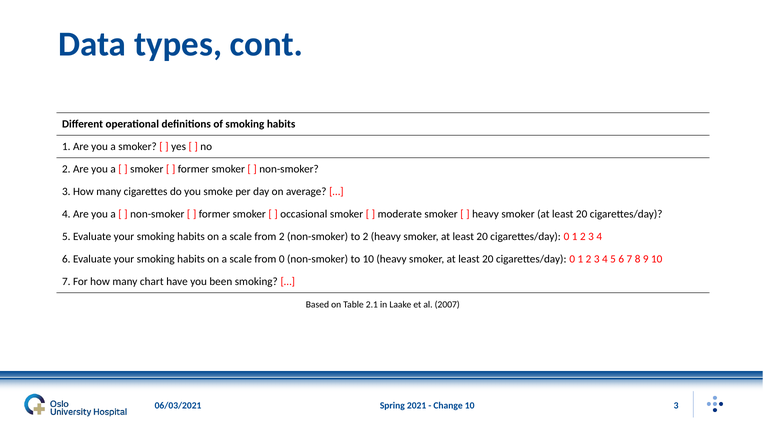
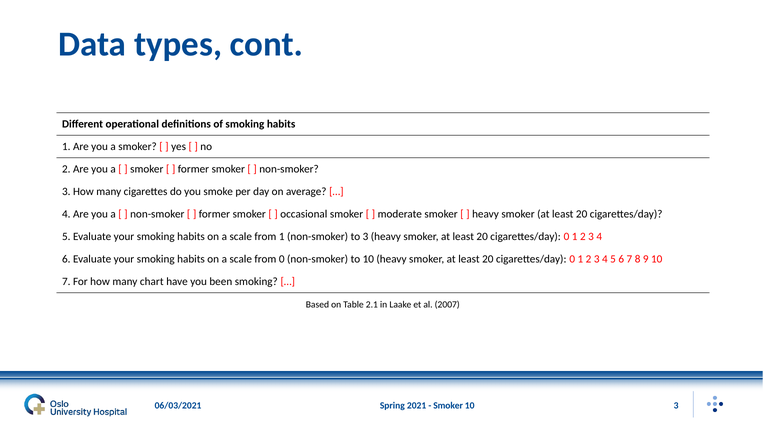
from 2: 2 -> 1 (282, 237)
to 2: 2 -> 3 (365, 237)
Change: Change -> Smoker (448, 406)
